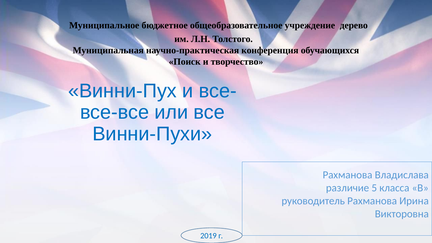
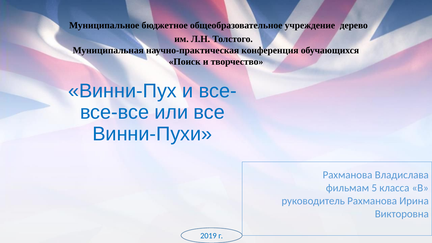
различие: различие -> фильмам (348, 188)
